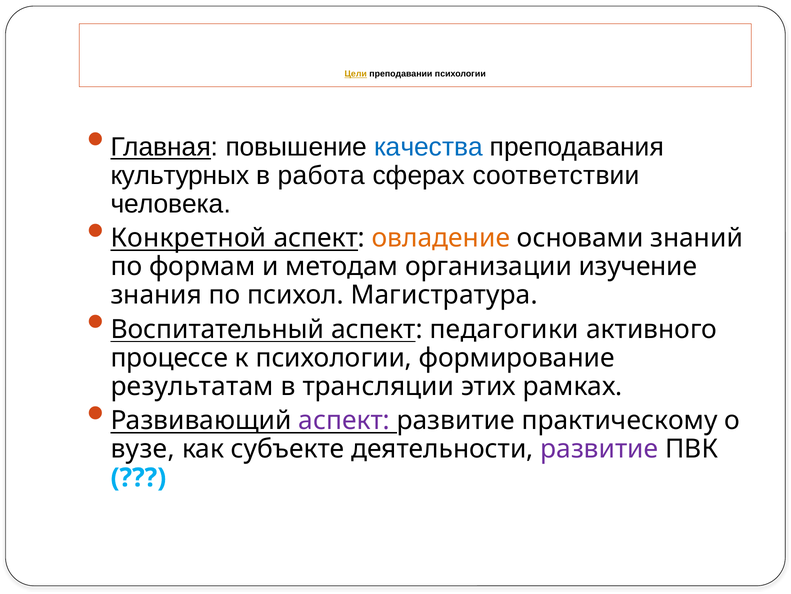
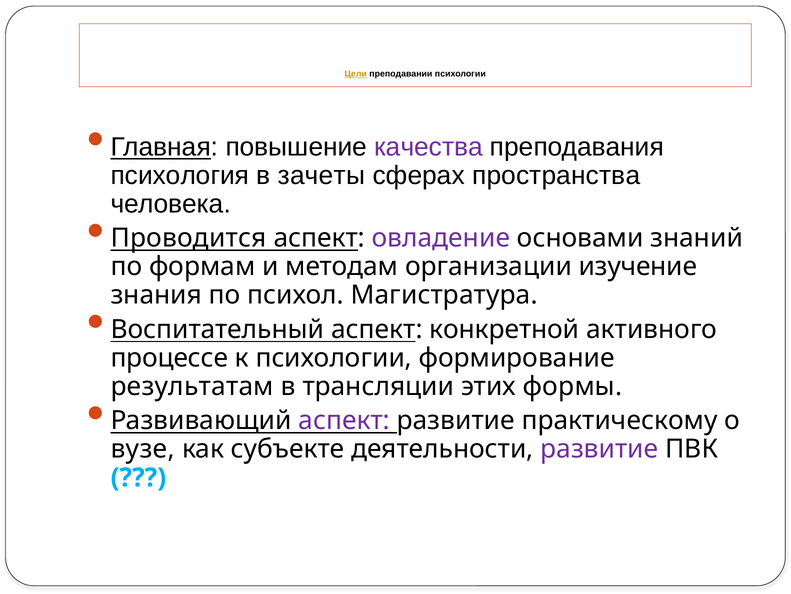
качества colour: blue -> purple (429, 147)
культурных: культурных -> психология (180, 175)
работа: работа -> зачеты (321, 175)
соответствии: соответствии -> пространства (556, 175)
Конкретной: Конкретной -> Проводится (189, 238)
овладение colour: orange -> purple (441, 238)
педагогики: педагогики -> конкретной (504, 329)
рамках: рамках -> формы (573, 386)
